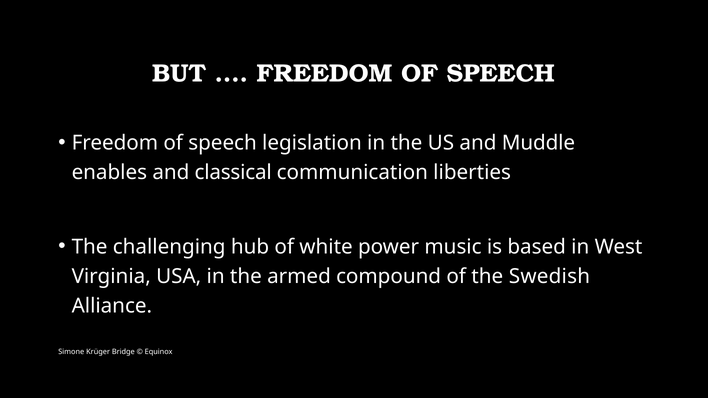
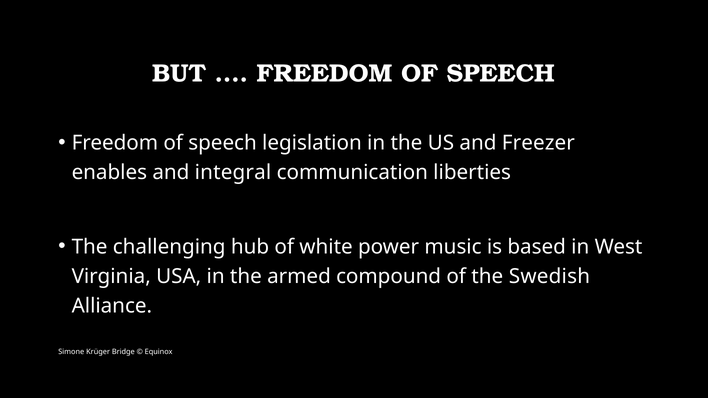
Muddle: Muddle -> Freezer (538, 143)
classical: classical -> integral (233, 173)
